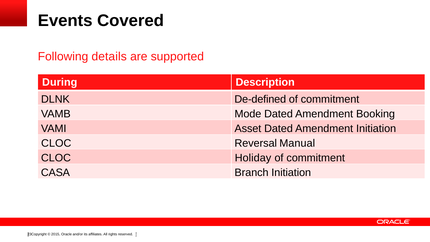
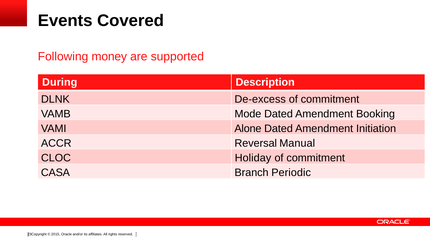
details: details -> money (109, 56)
De-defined: De-defined -> De-excess (260, 99)
Asset: Asset -> Alone (248, 129)
CLOC: CLOC -> ACCR (56, 143)
Branch Initiation: Initiation -> Periodic (291, 173)
